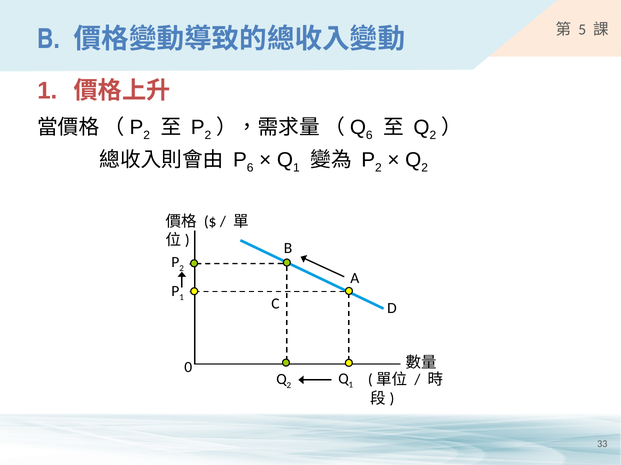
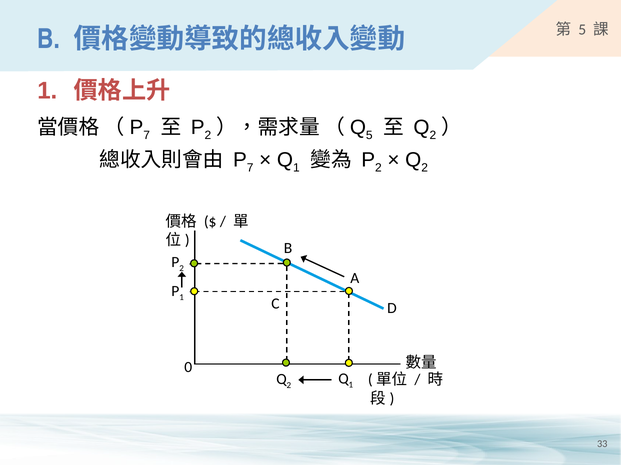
2: 2 -> 7 (147, 136)
6: 6 -> 5 (369, 136)
6: 6 -> 7 (250, 168)
